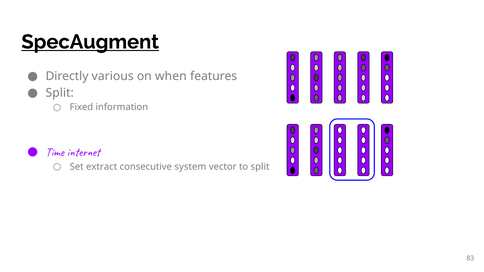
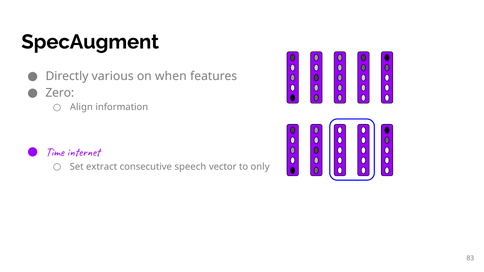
SpecAugment underline: present -> none (90, 42)
Split: Split -> Zero (60, 93)
Fixed: Fixed -> Align (81, 107)
system: system -> speech (190, 167)
to split: split -> only (260, 167)
